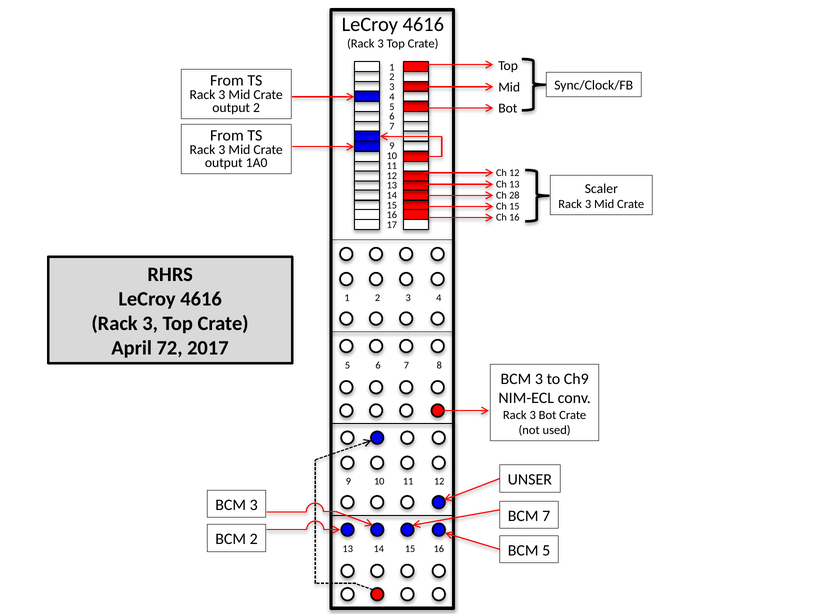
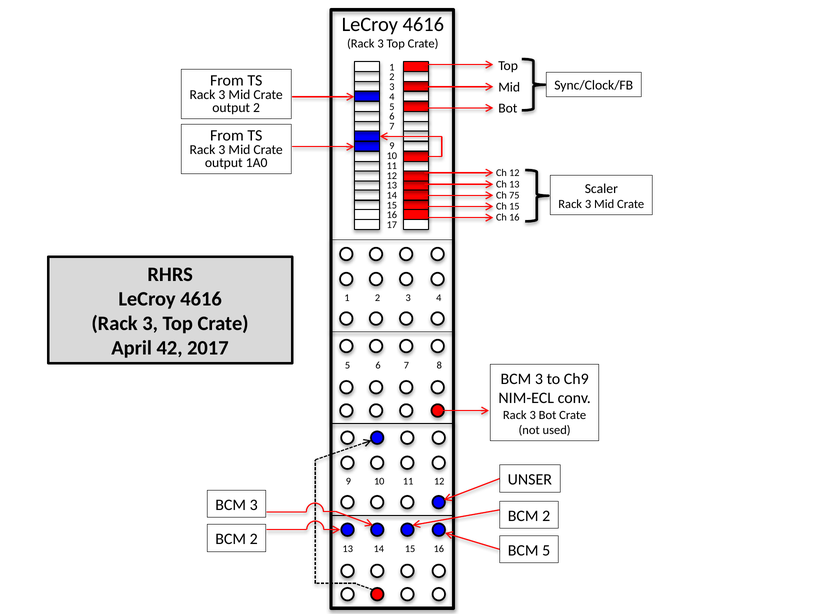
28: 28 -> 75 (514, 195)
72: 72 -> 42 (170, 348)
7: 7 -> 2 (546, 516)
